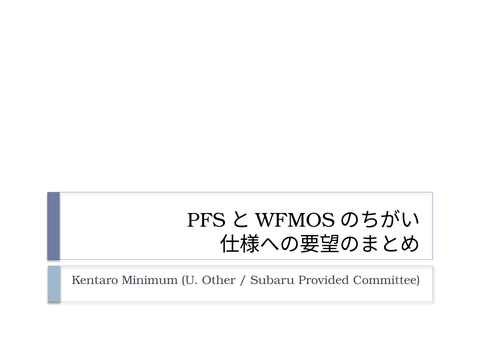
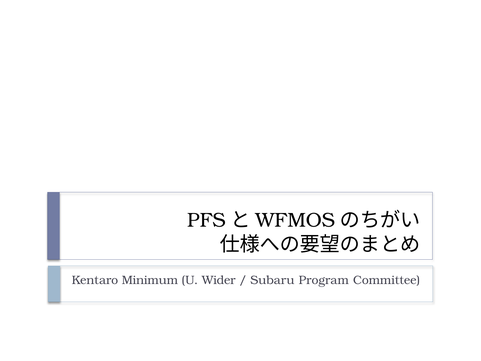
Other: Other -> Wider (219, 280)
Provided: Provided -> Program (324, 280)
